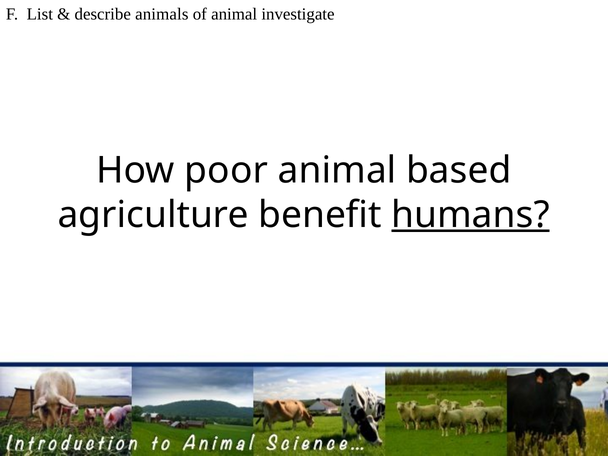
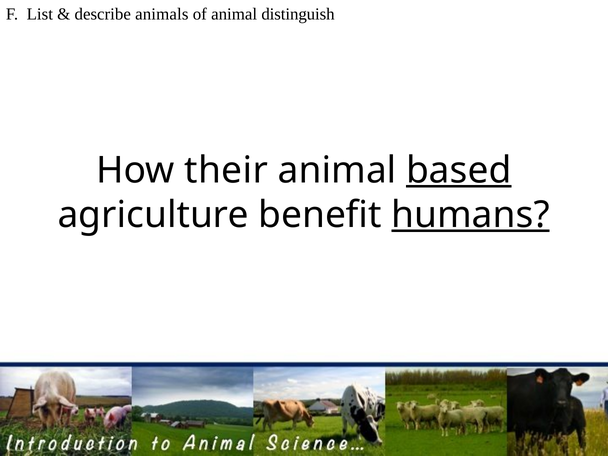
investigate: investigate -> distinguish (298, 14)
poor: poor -> their (226, 170)
based underline: none -> present (459, 170)
